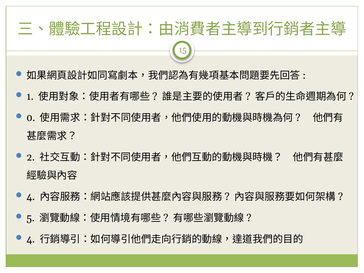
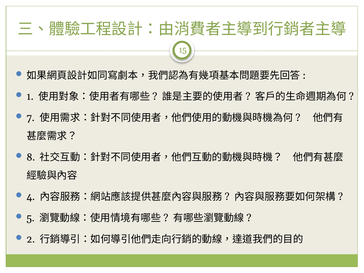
0: 0 -> 7 (31, 118)
2: 2 -> 8 (31, 157)
4: 4 -> 2 (31, 239)
